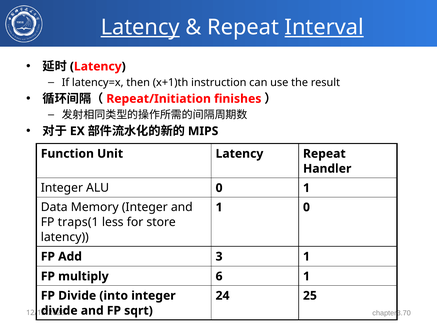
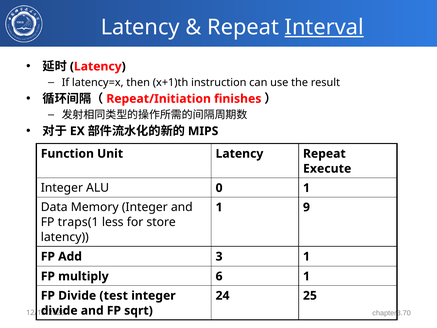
Latency underline: present -> none (140, 27)
Handler: Handler -> Execute (327, 169)
1 0: 0 -> 9 (306, 207)
into: into -> test (114, 295)
